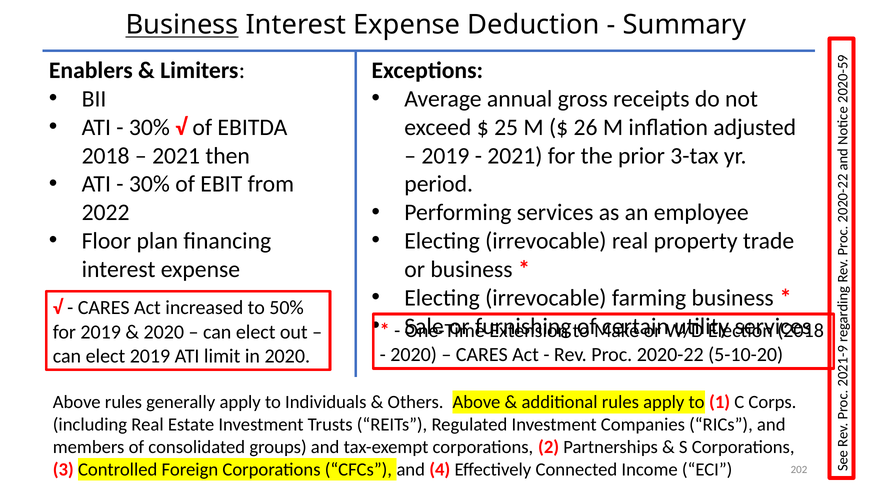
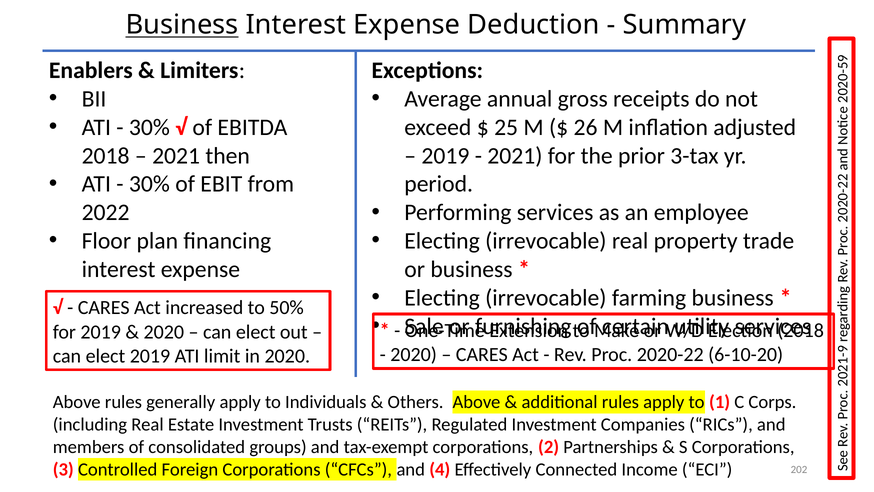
5-10-20: 5-10-20 -> 6-10-20 (746, 354)
